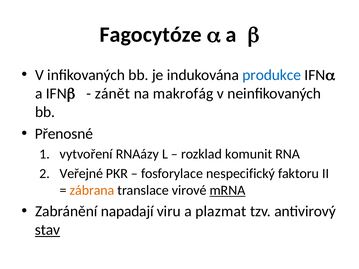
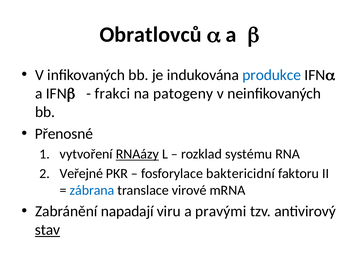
Fagocytóze: Fagocytóze -> Obratlovců (151, 35)
zánět: zánět -> frakci (112, 94)
makrofág: makrofág -> patogeny (183, 94)
RNAázy underline: none -> present (137, 154)
komunit: komunit -> systému (249, 154)
nespecifický: nespecifický -> baktericidní (240, 174)
zábrana colour: orange -> blue (92, 191)
mRNA underline: present -> none (227, 191)
plazmat: plazmat -> pravými (221, 211)
